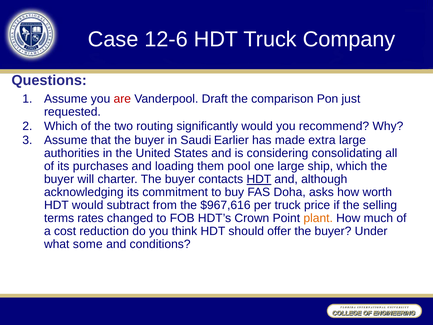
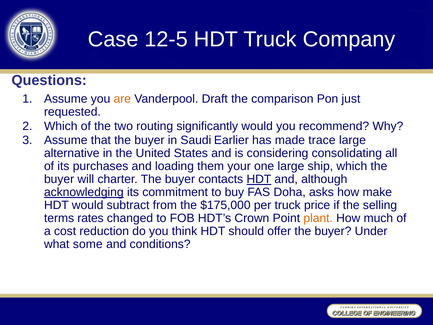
12-6: 12-6 -> 12-5 (166, 39)
are colour: red -> orange (122, 99)
extra: extra -> trace (322, 140)
authorities: authorities -> alternative (72, 153)
pool: pool -> your (239, 166)
acknowledging underline: none -> present (84, 192)
worth: worth -> make (377, 192)
$967,616: $967,616 -> $175,000 (225, 205)
